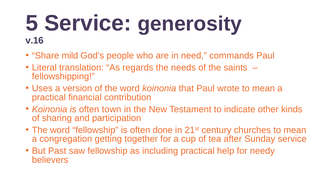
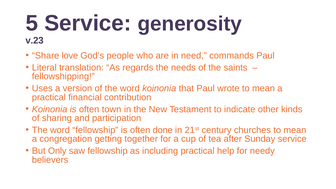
v.16: v.16 -> v.23 (35, 41)
mild: mild -> love (70, 56)
Past: Past -> Only (57, 151)
